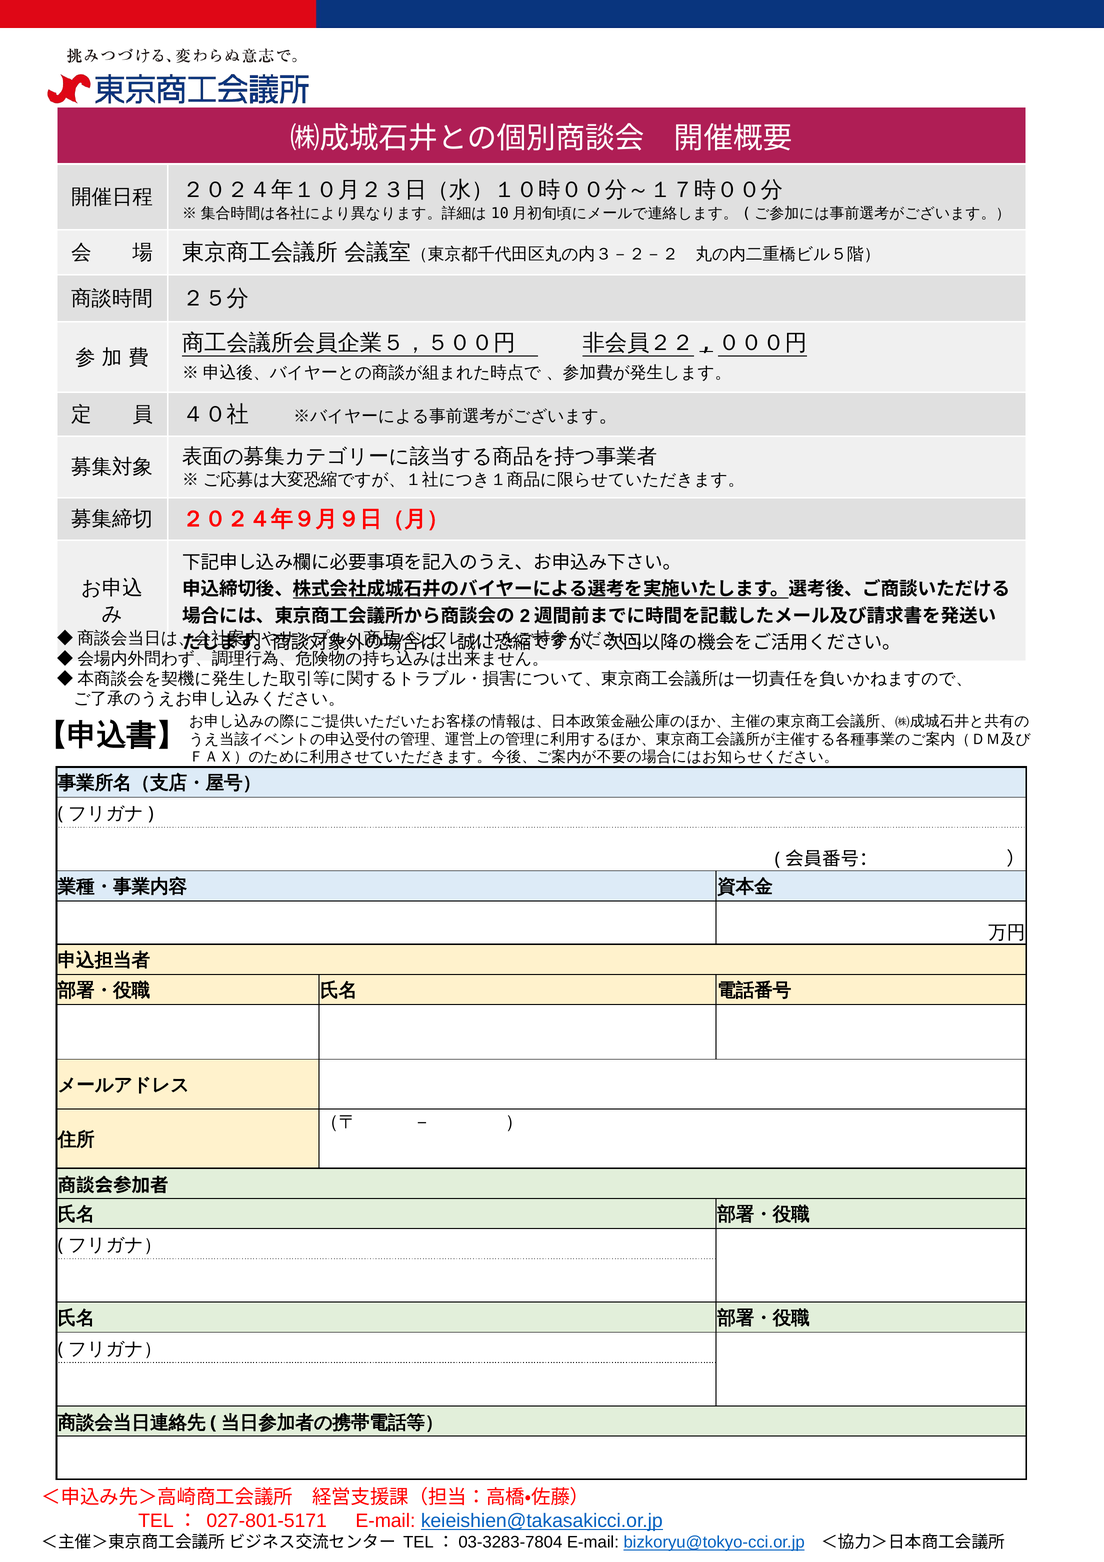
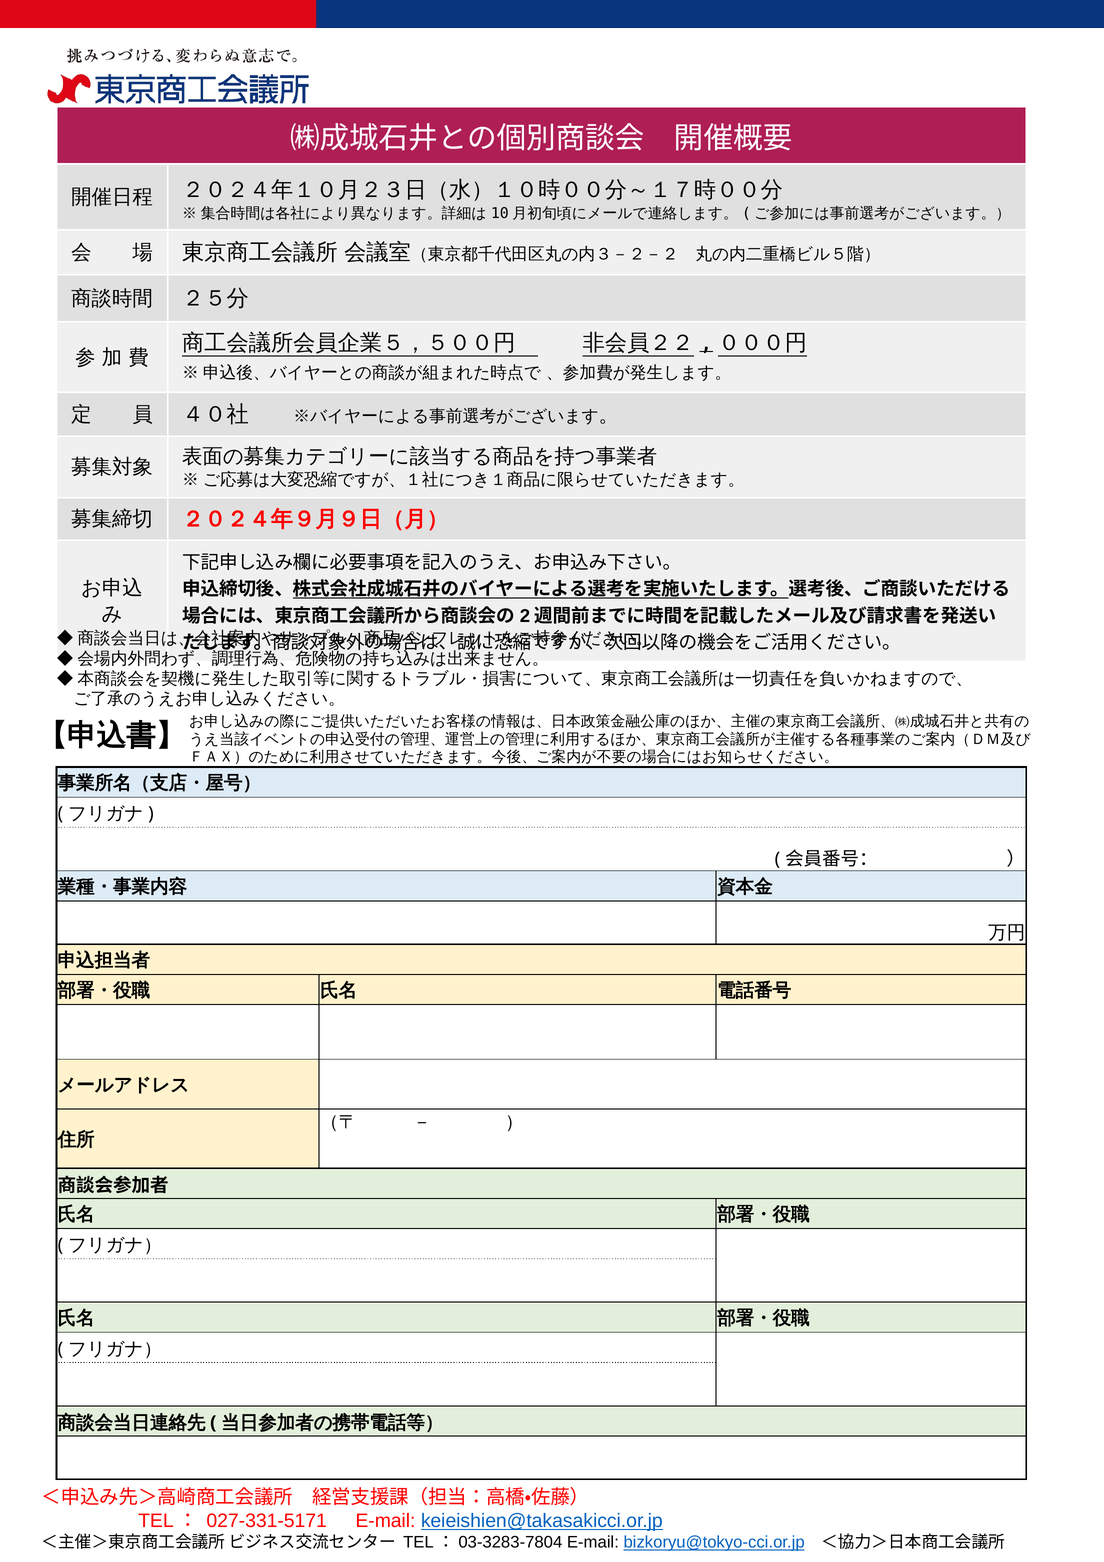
027-801-5171: 027-801-5171 -> 027-331-5171 (267, 1520)
